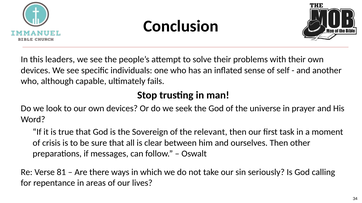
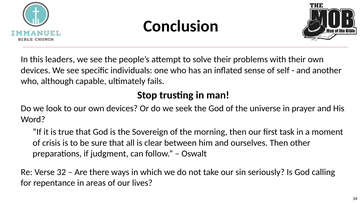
relevant: relevant -> morning (211, 132)
messages: messages -> judgment (109, 154)
81: 81 -> 32 (61, 173)
